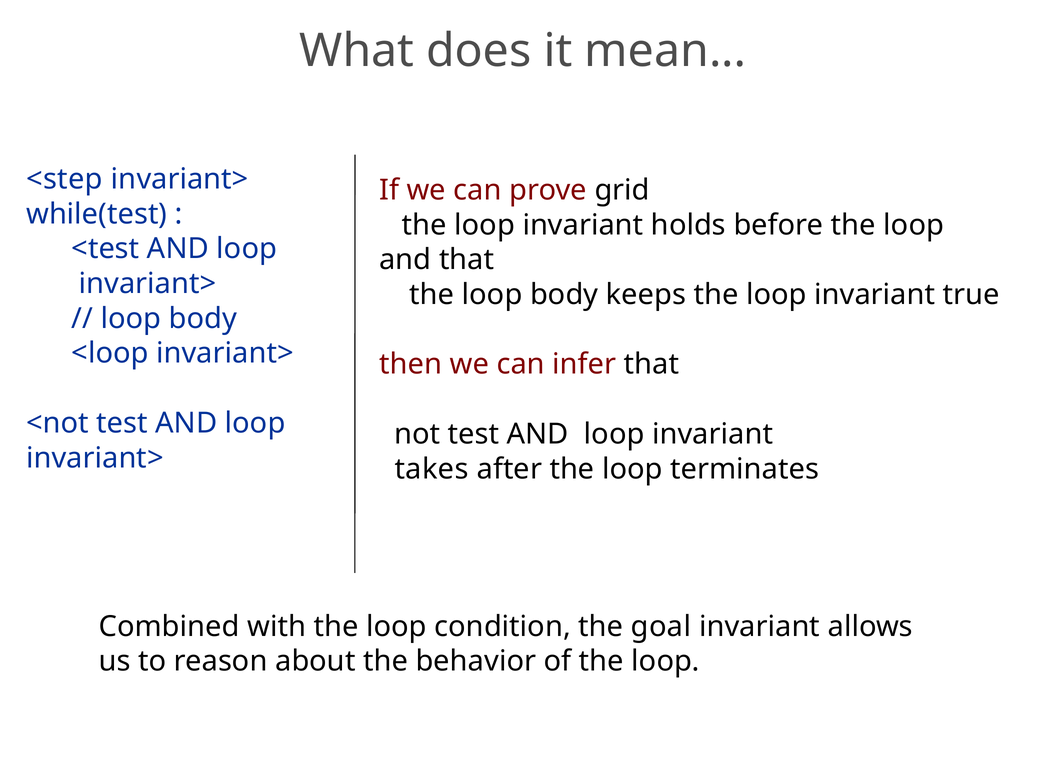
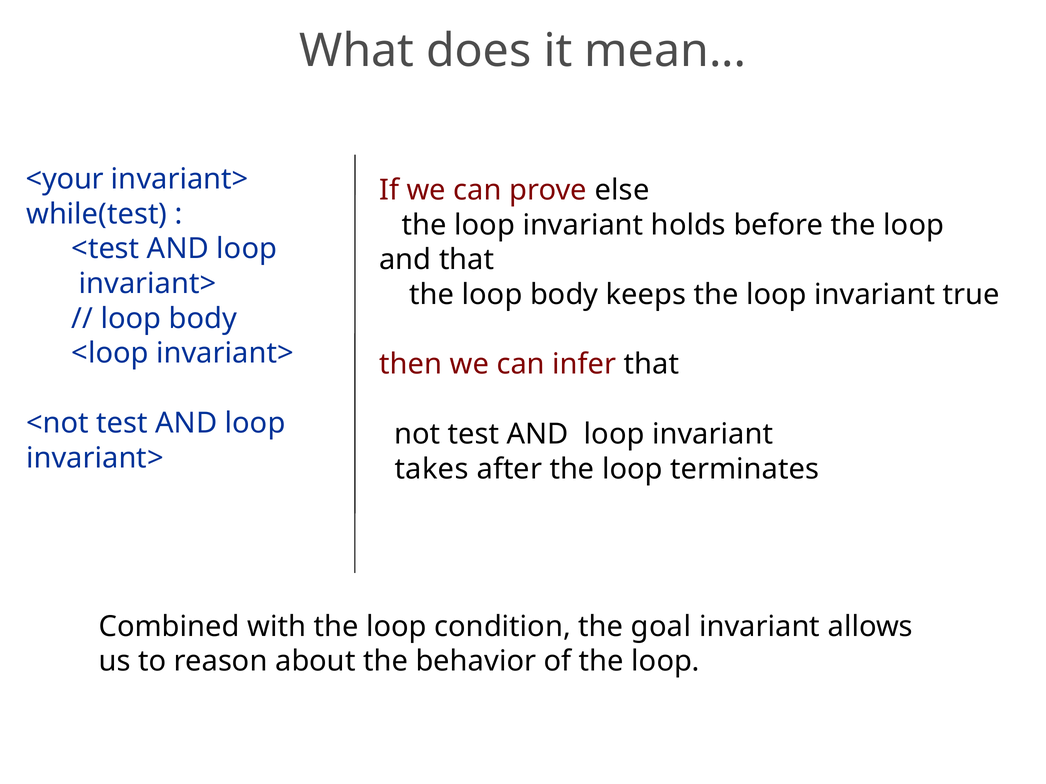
<step: <step -> <your (65, 179)
grid: grid -> else (622, 190)
